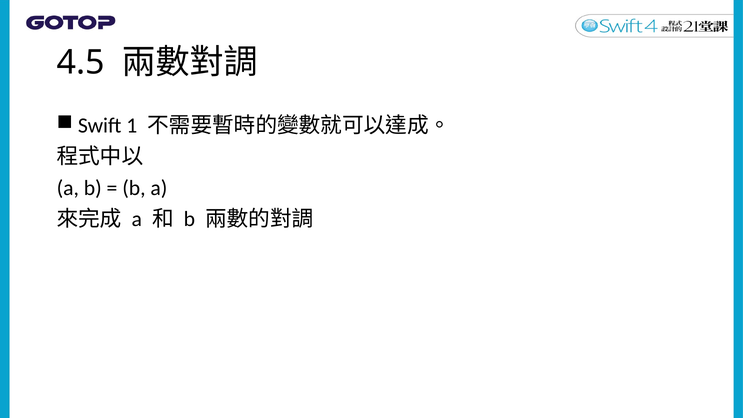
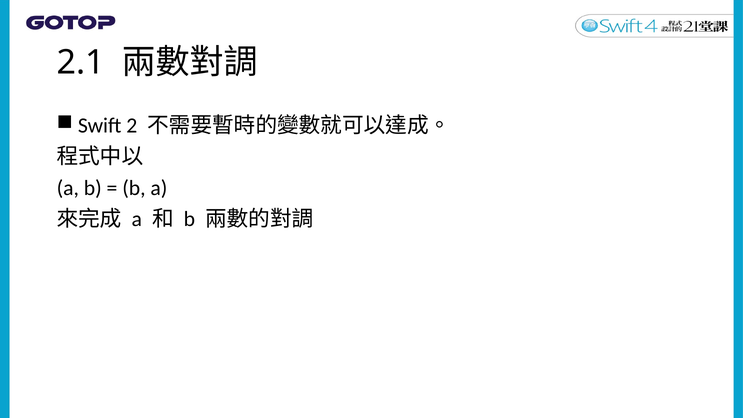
4.5: 4.5 -> 2.1 (81, 62)
1: 1 -> 2 (132, 126)
